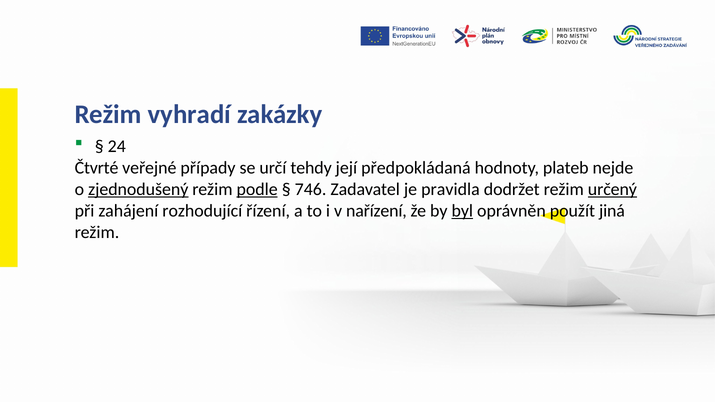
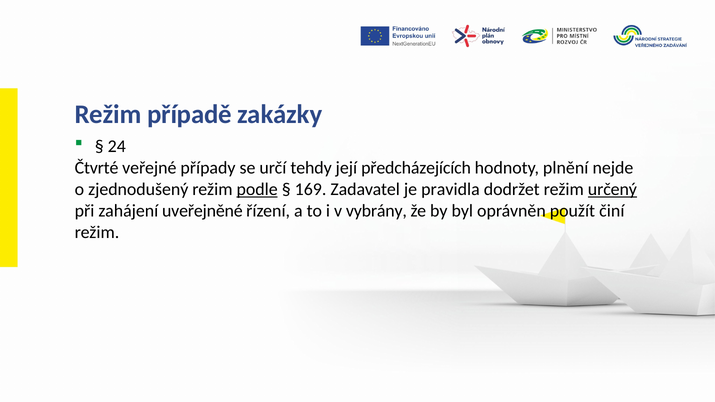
vyhradí: vyhradí -> případě (189, 115)
předpokládaná: předpokládaná -> předcházejících (416, 168)
plateb: plateb -> plnění (566, 168)
zjednodušený underline: present -> none (138, 189)
746: 746 -> 169 (311, 189)
rozhodující: rozhodující -> uveřejněné (202, 211)
nařízení: nařízení -> vybrány (376, 211)
byl underline: present -> none (462, 211)
jiná: jiná -> činí (612, 211)
